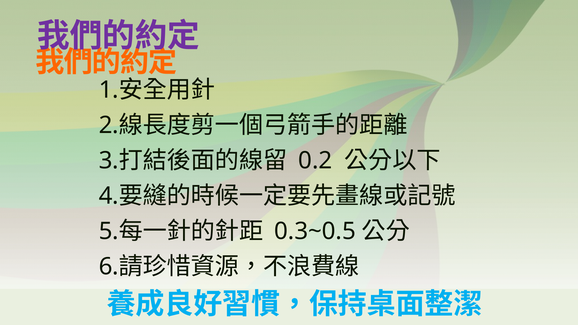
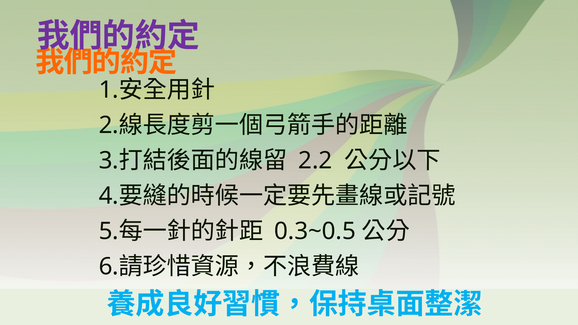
0.2: 0.2 -> 2.2 (315, 161)
